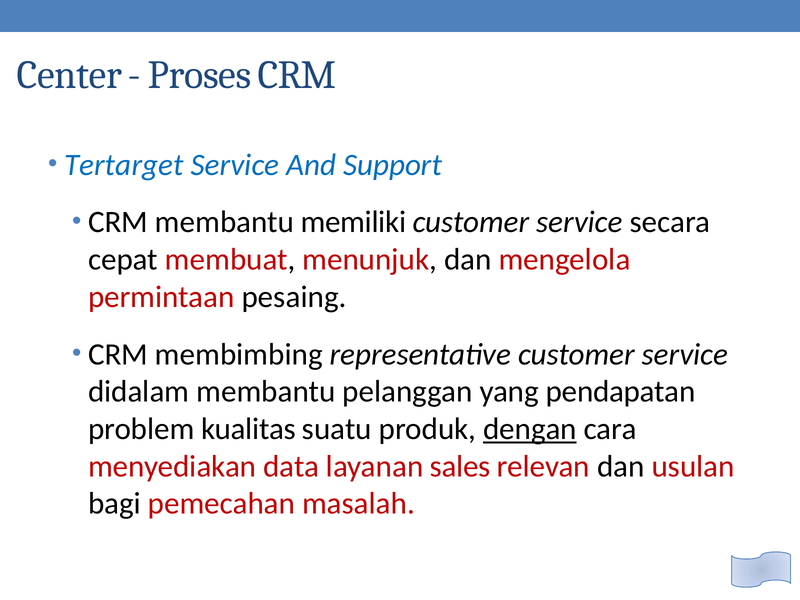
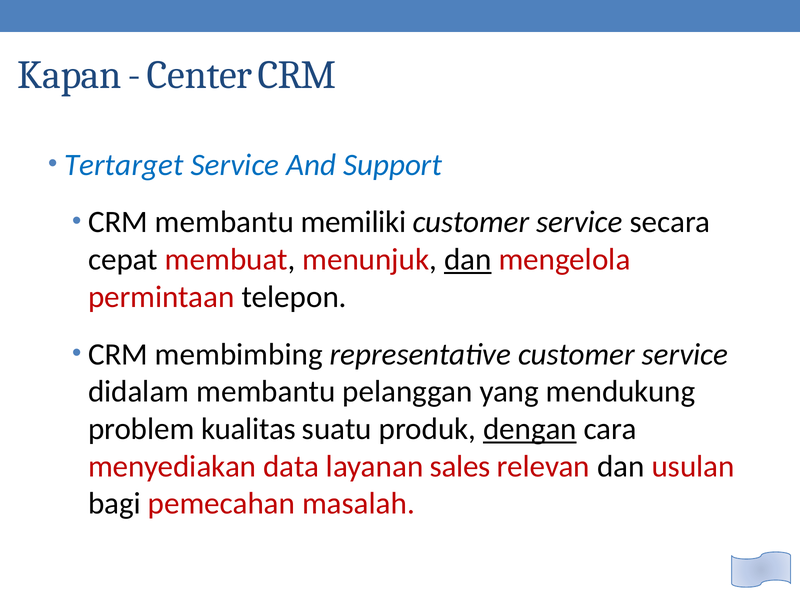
Center: Center -> Kapan (69, 75)
Proses: Proses -> Center (200, 75)
dan underline: none -> present (468, 260)
pesaing: pesaing -> telepon (294, 297)
pendapatan: pendapatan -> mendukung (621, 392)
